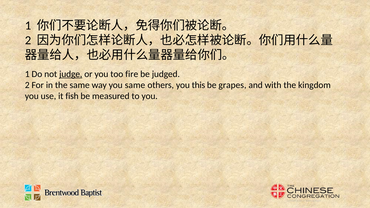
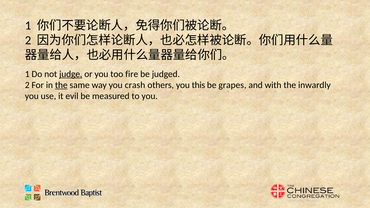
the underline: none -> present (61, 85)
you same: same -> crash (135, 85)
kingdom: kingdom -> inwardly (314, 85)
fish: fish -> evil (72, 96)
